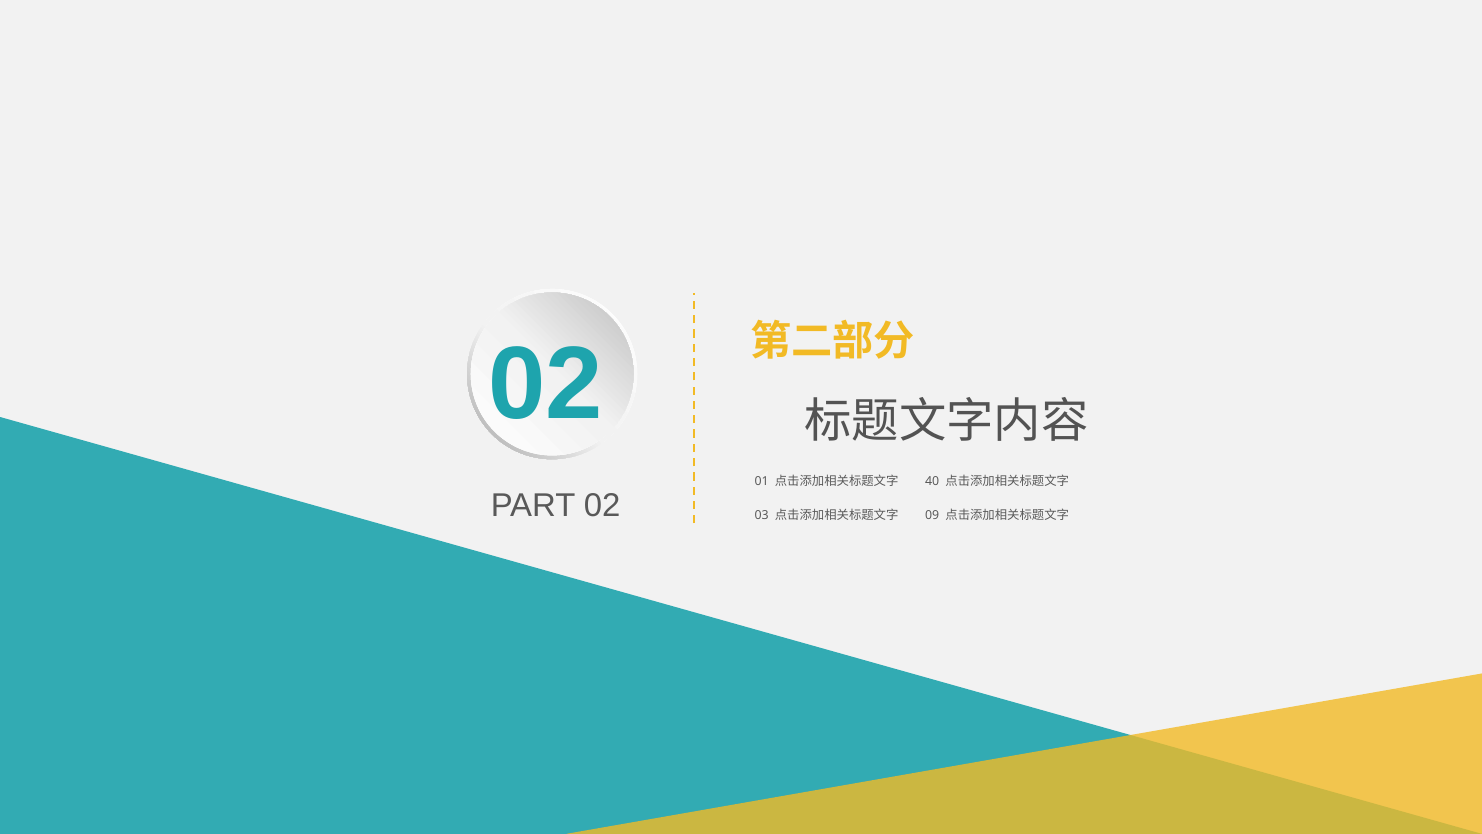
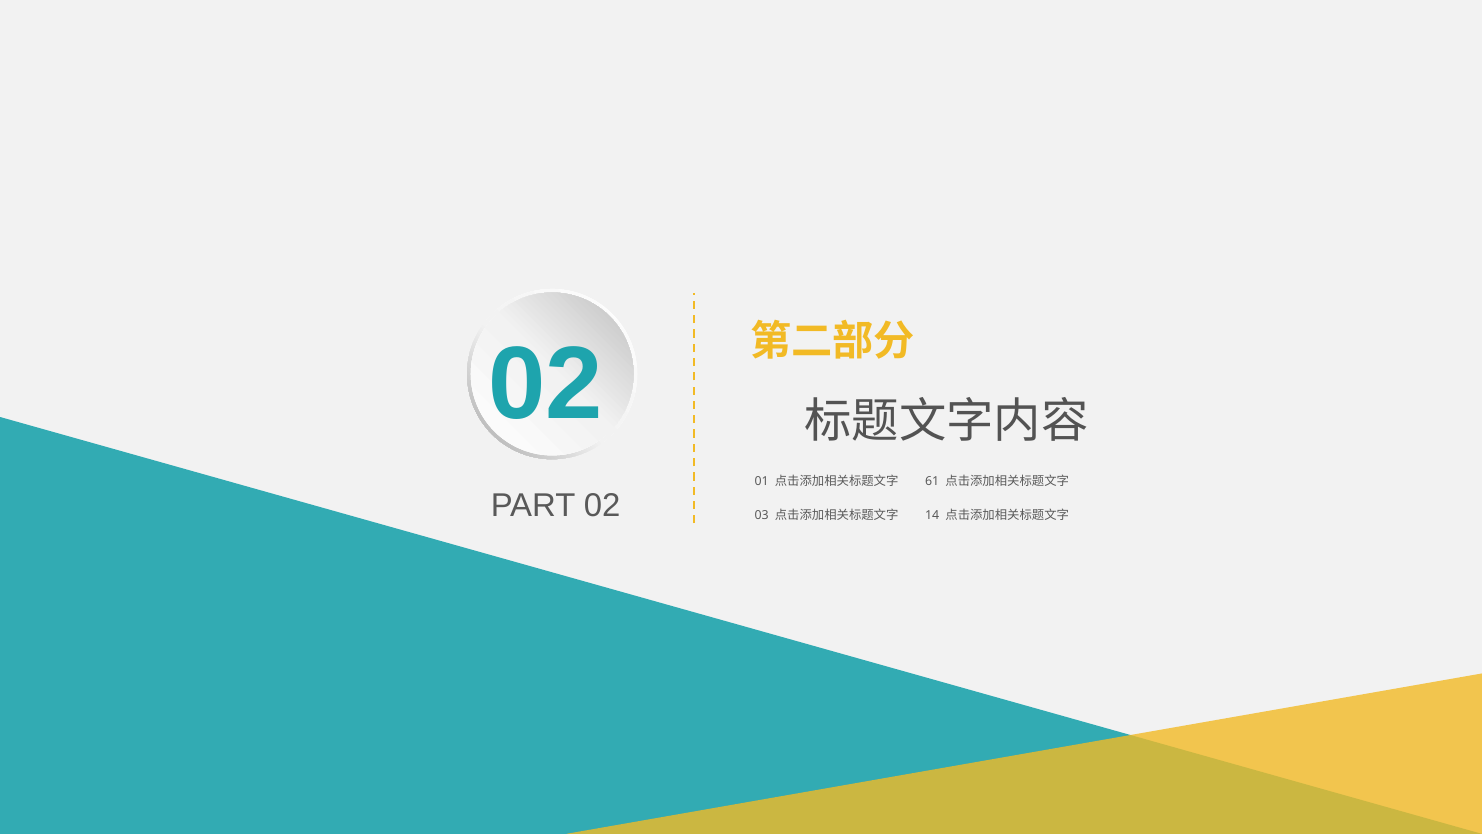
40: 40 -> 61 (932, 482)
09: 09 -> 14 (932, 515)
